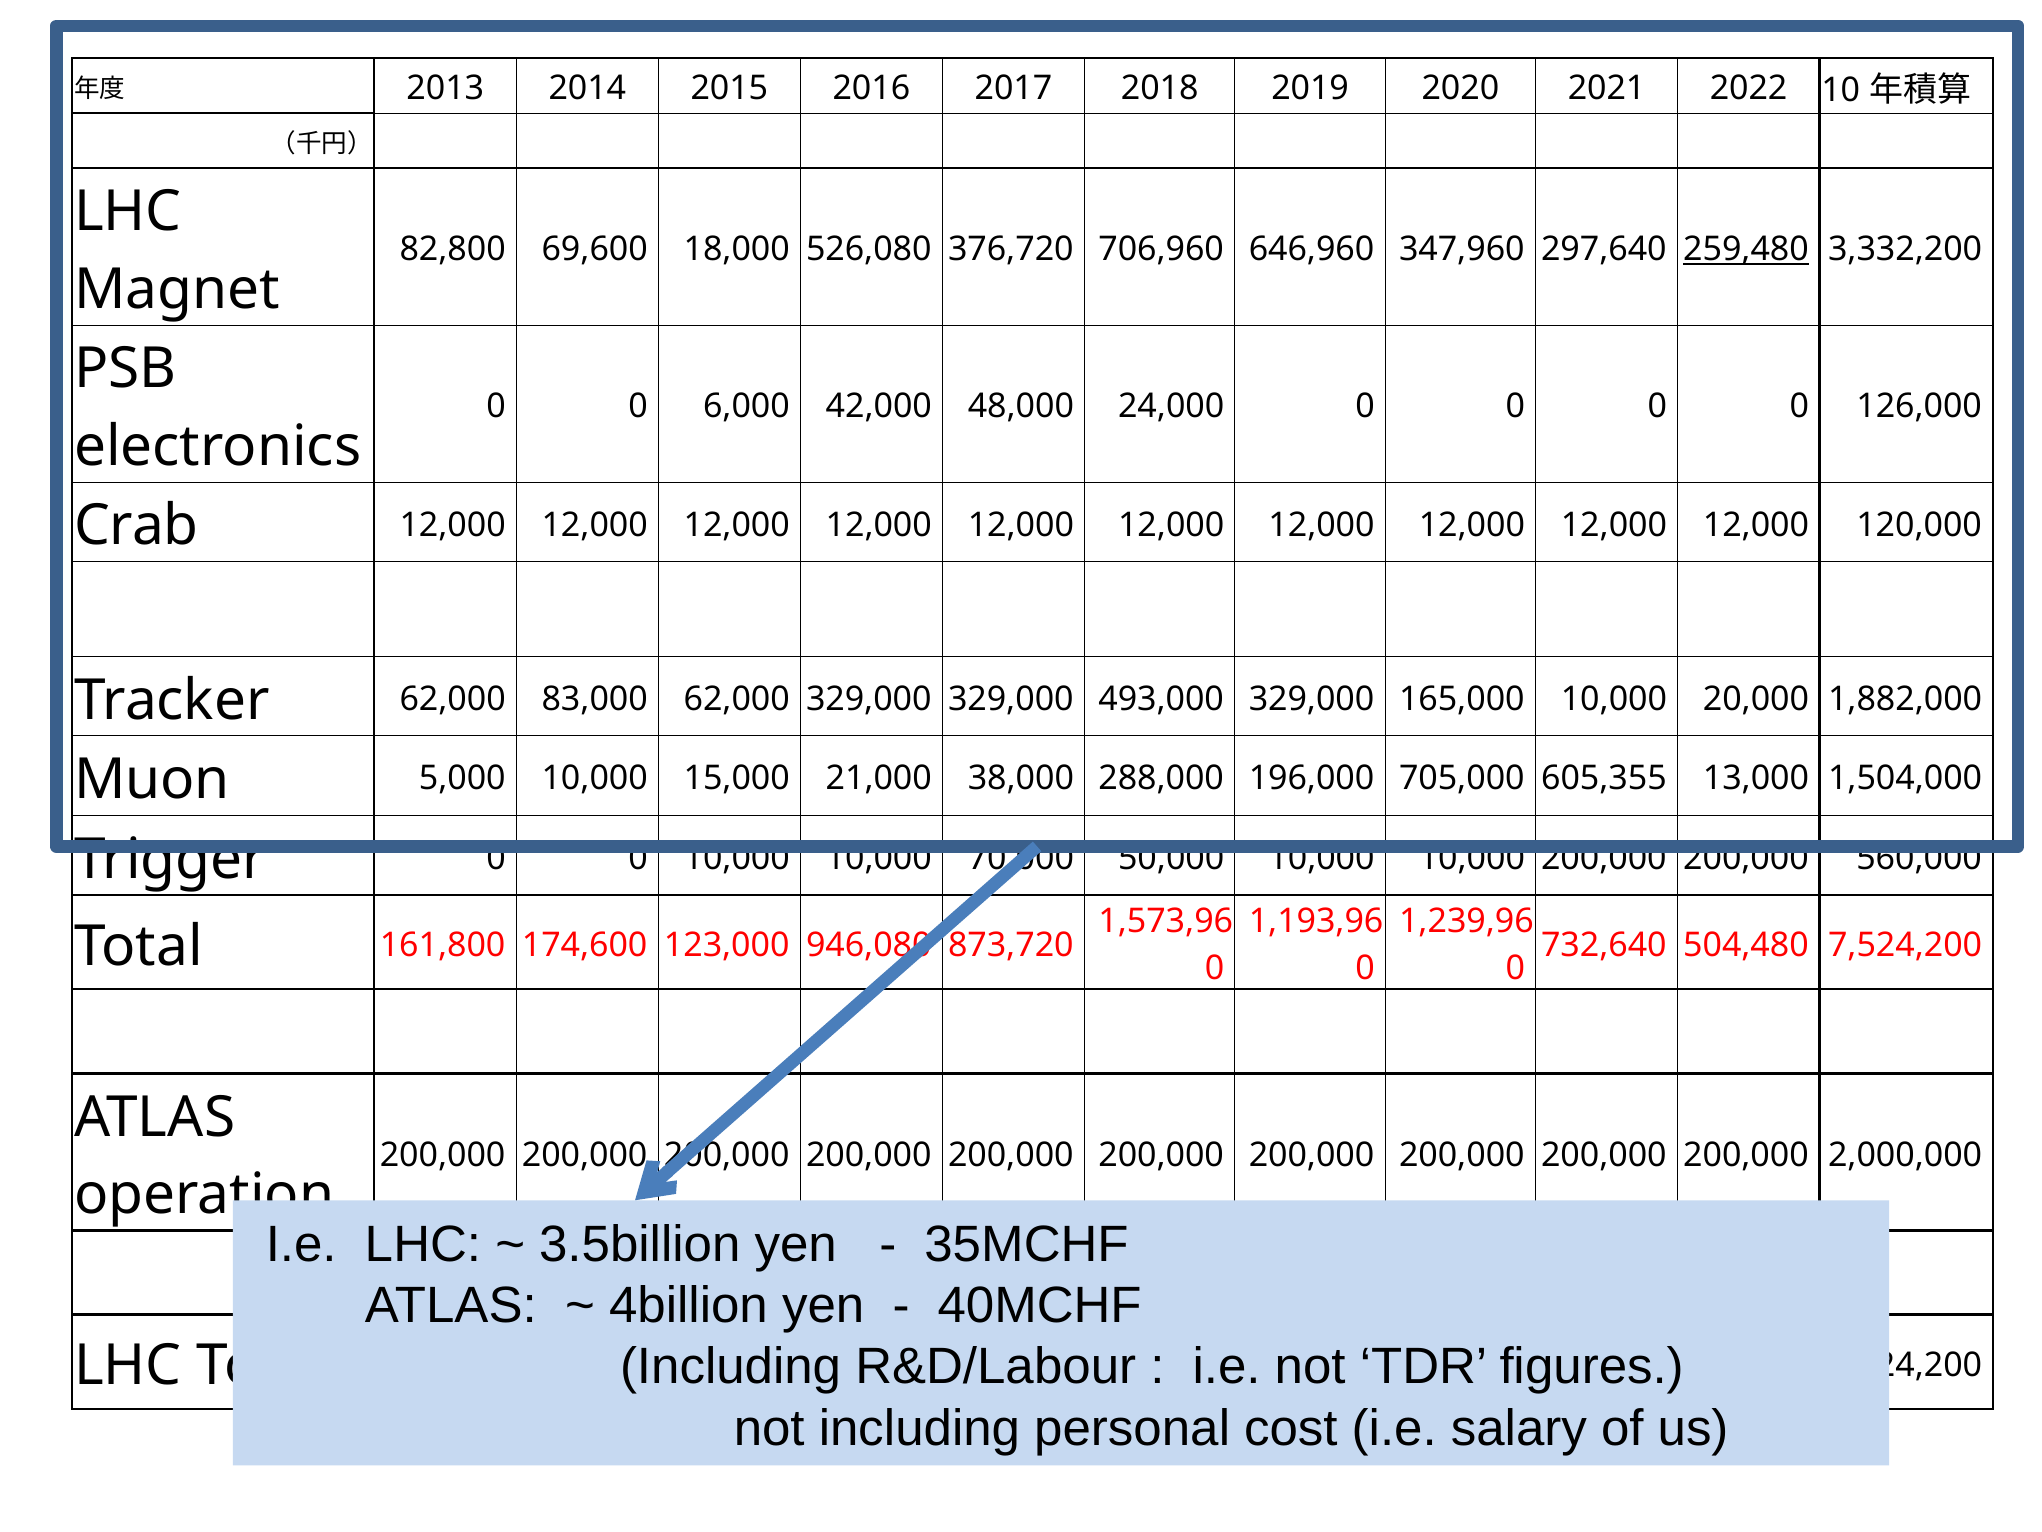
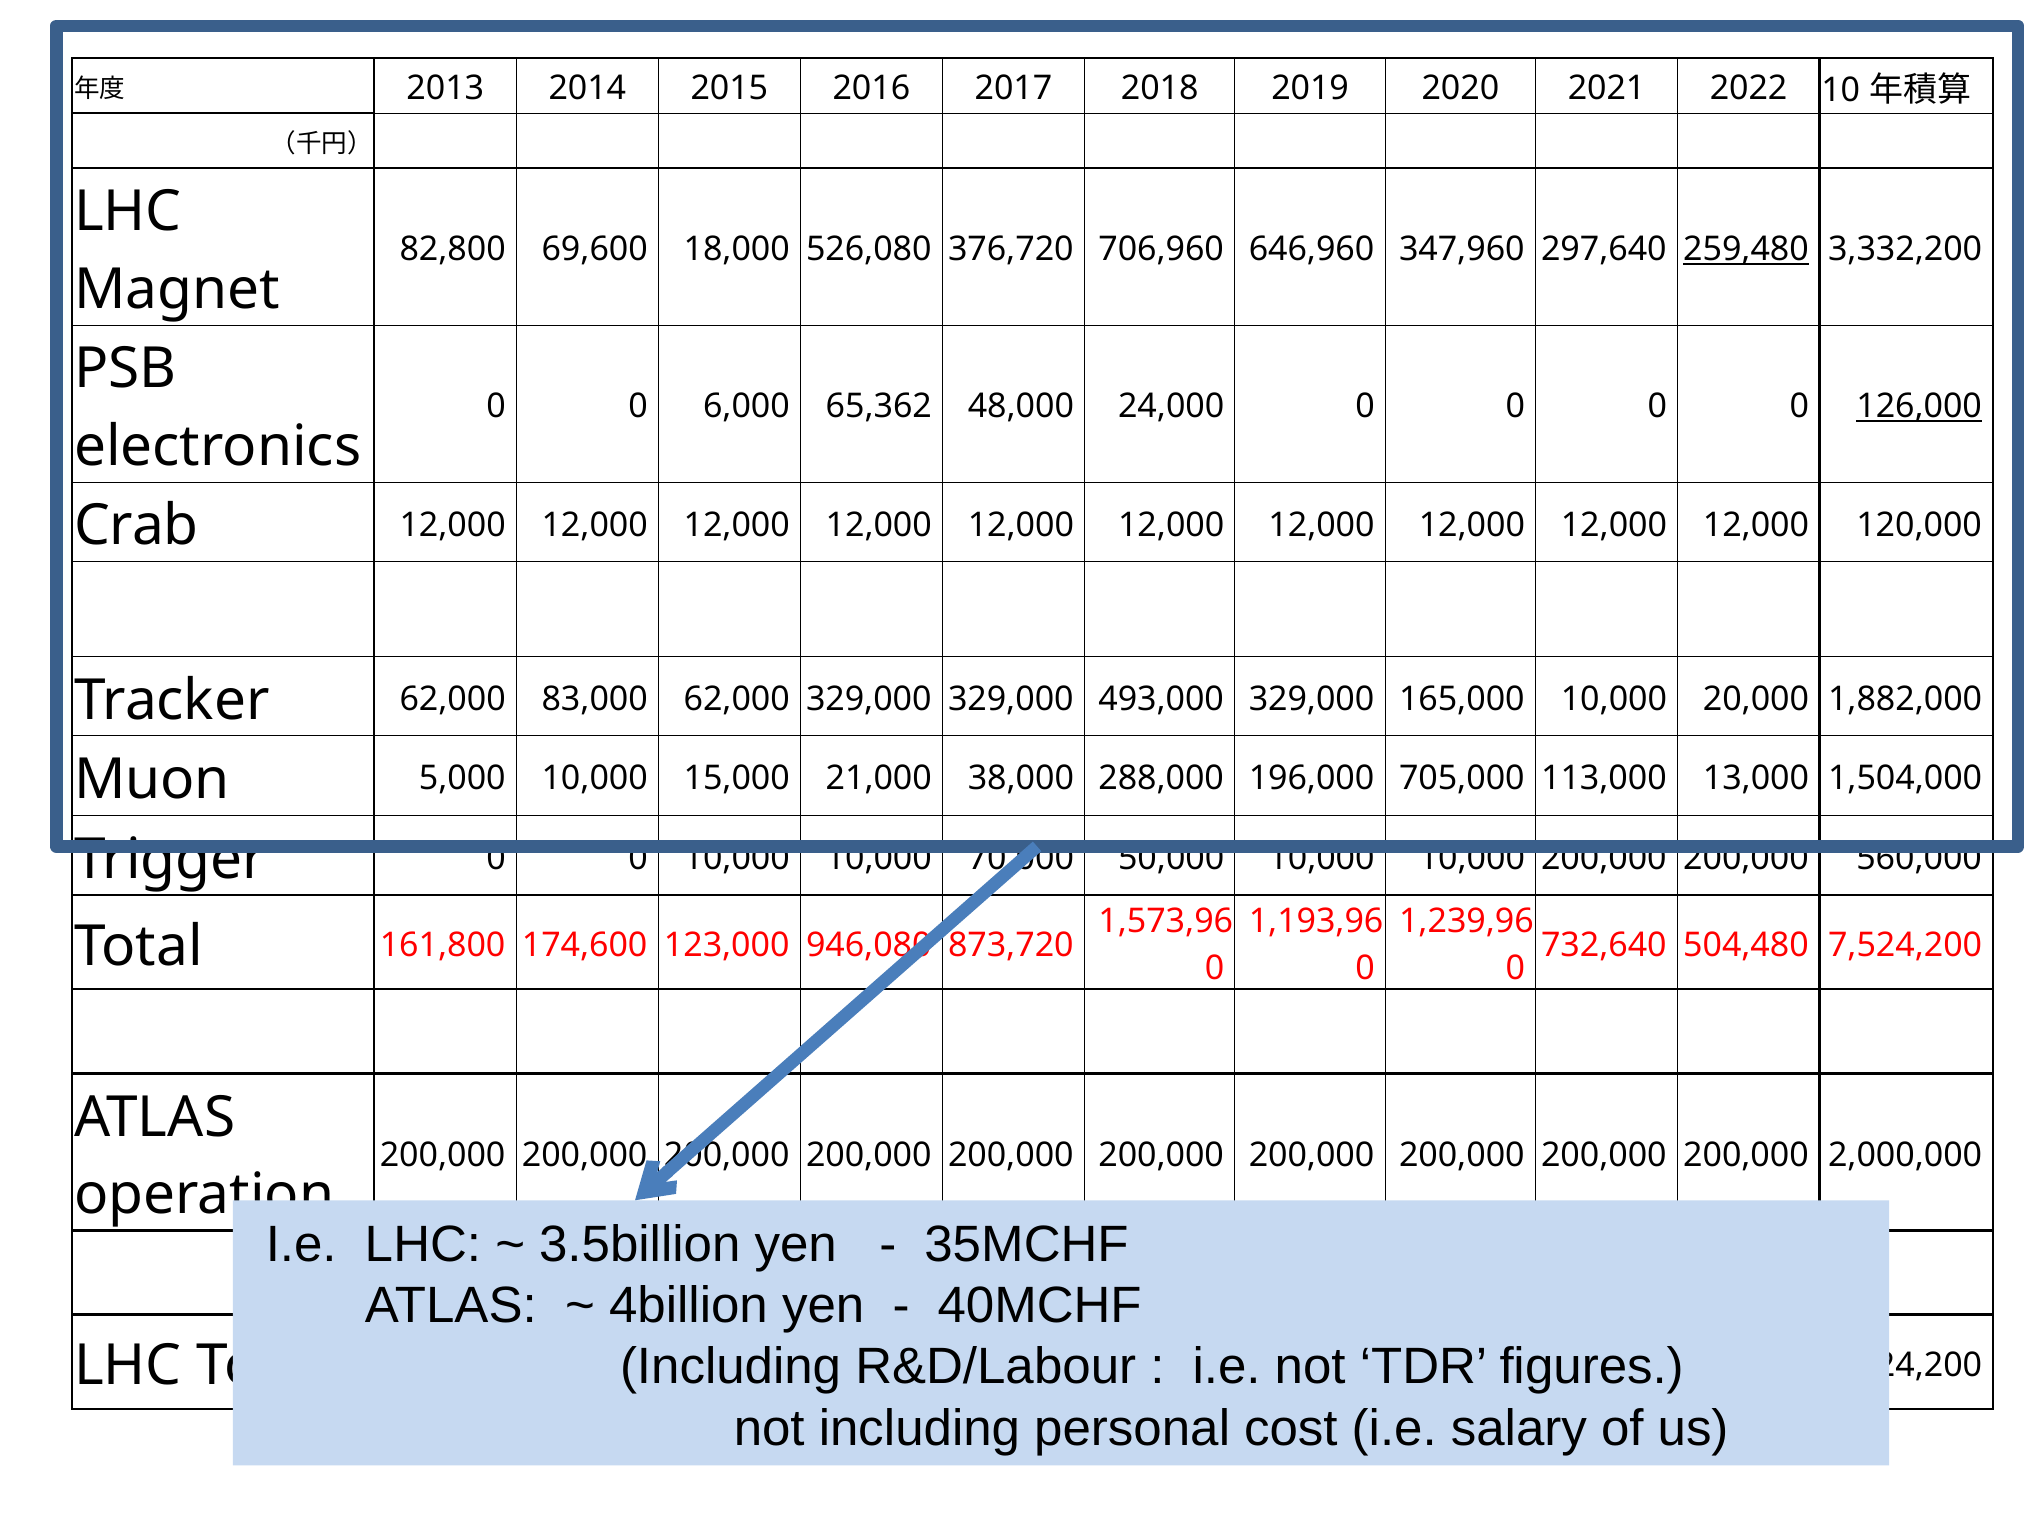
42,000: 42,000 -> 65,362 (879, 406)
126,000 underline: none -> present (1919, 406)
605,355: 605,355 -> 113,000 (1604, 778)
